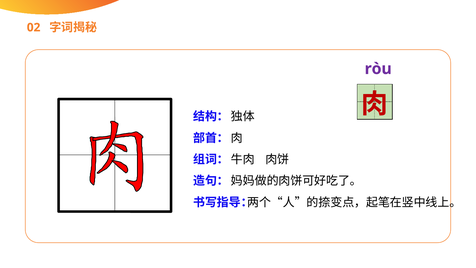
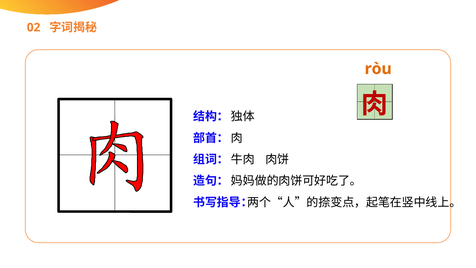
ròu colour: purple -> orange (378, 69)
